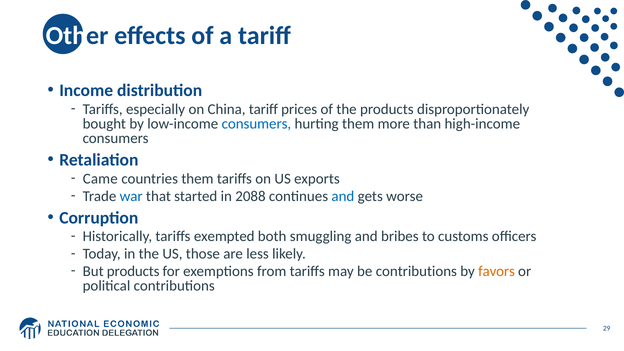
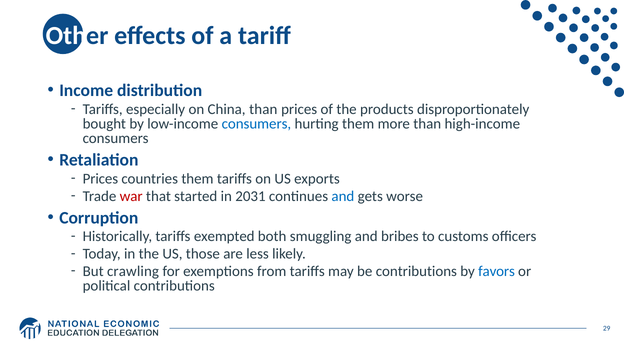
China tariff: tariff -> than (263, 109)
Came: Came -> Prices (100, 179)
war colour: blue -> red (131, 196)
2088: 2088 -> 2031 (250, 196)
But products: products -> crawling (133, 271)
favors colour: orange -> blue (497, 271)
